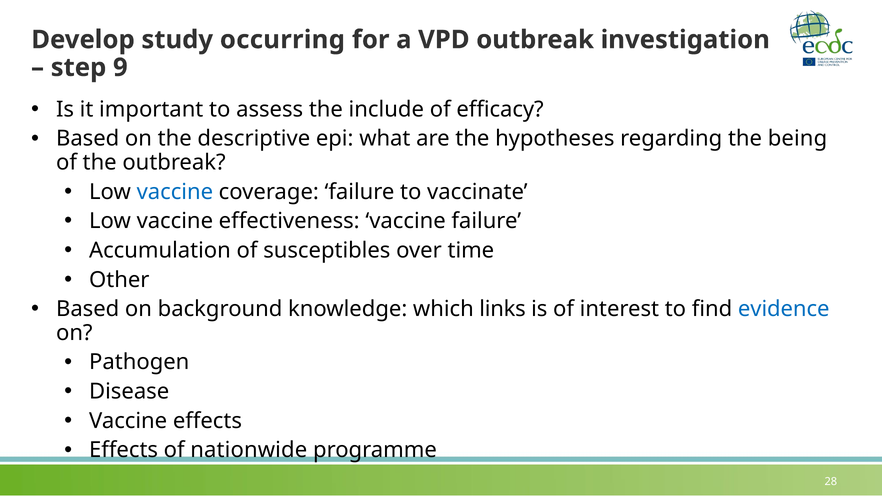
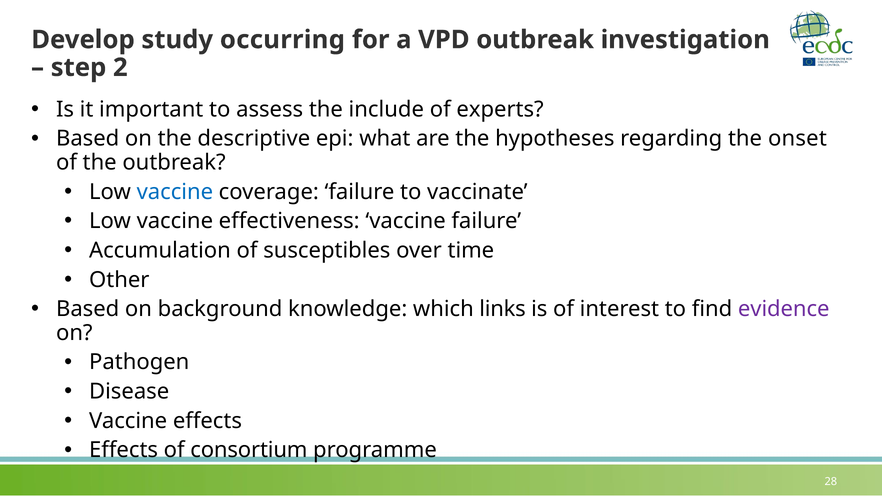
9: 9 -> 2 (120, 68)
efficacy: efficacy -> experts (500, 109)
being: being -> onset (797, 139)
evidence colour: blue -> purple (784, 309)
nationwide: nationwide -> consortium (249, 450)
